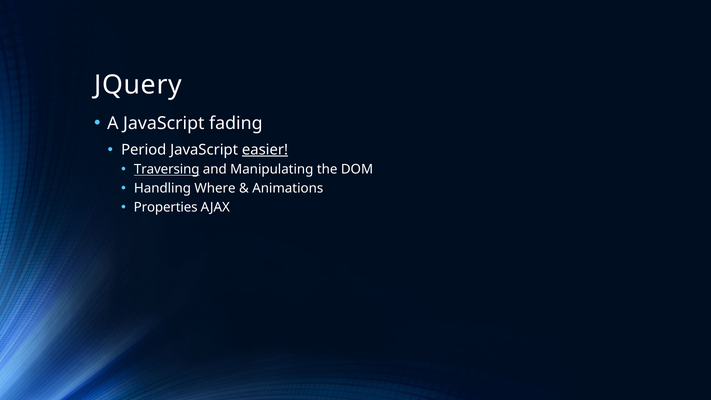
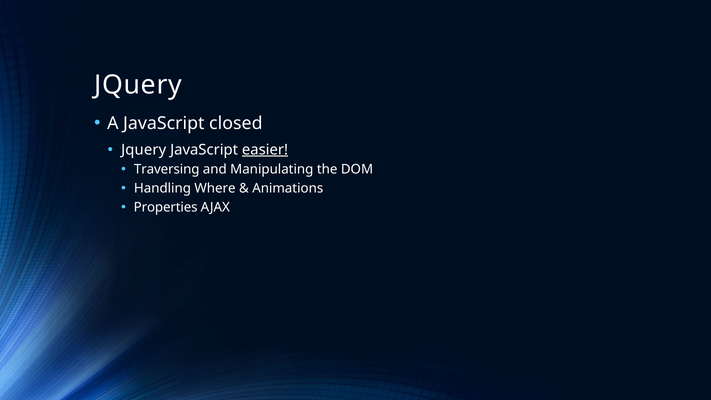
fading: fading -> closed (236, 123)
Period: Period -> Jquery (144, 150)
Traversing underline: present -> none (167, 169)
